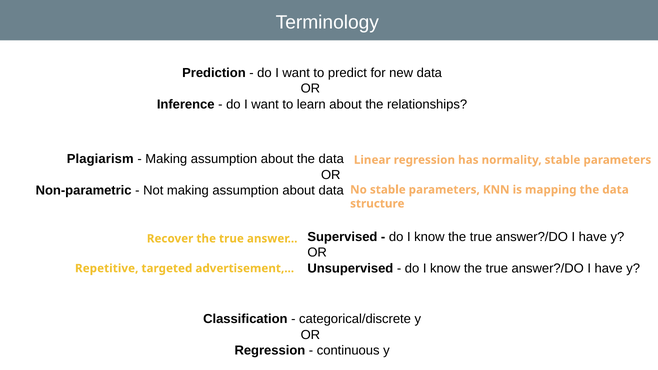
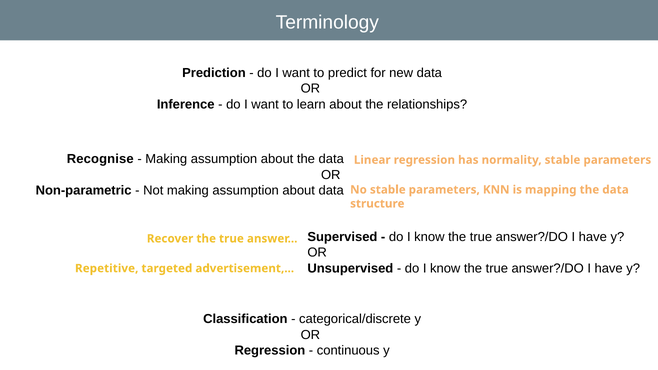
Plagiarism: Plagiarism -> Recognise (100, 159)
